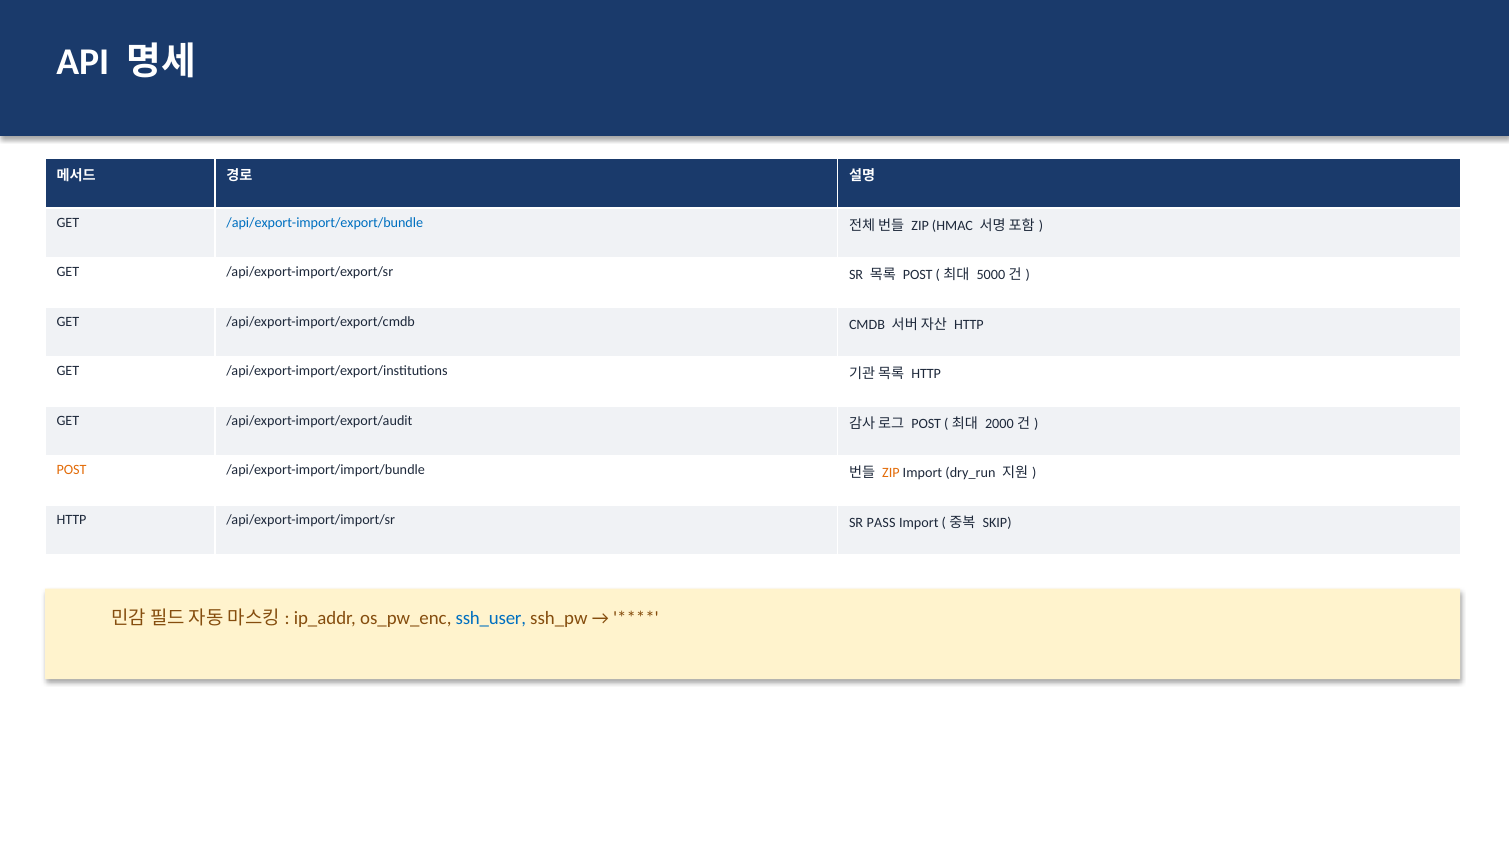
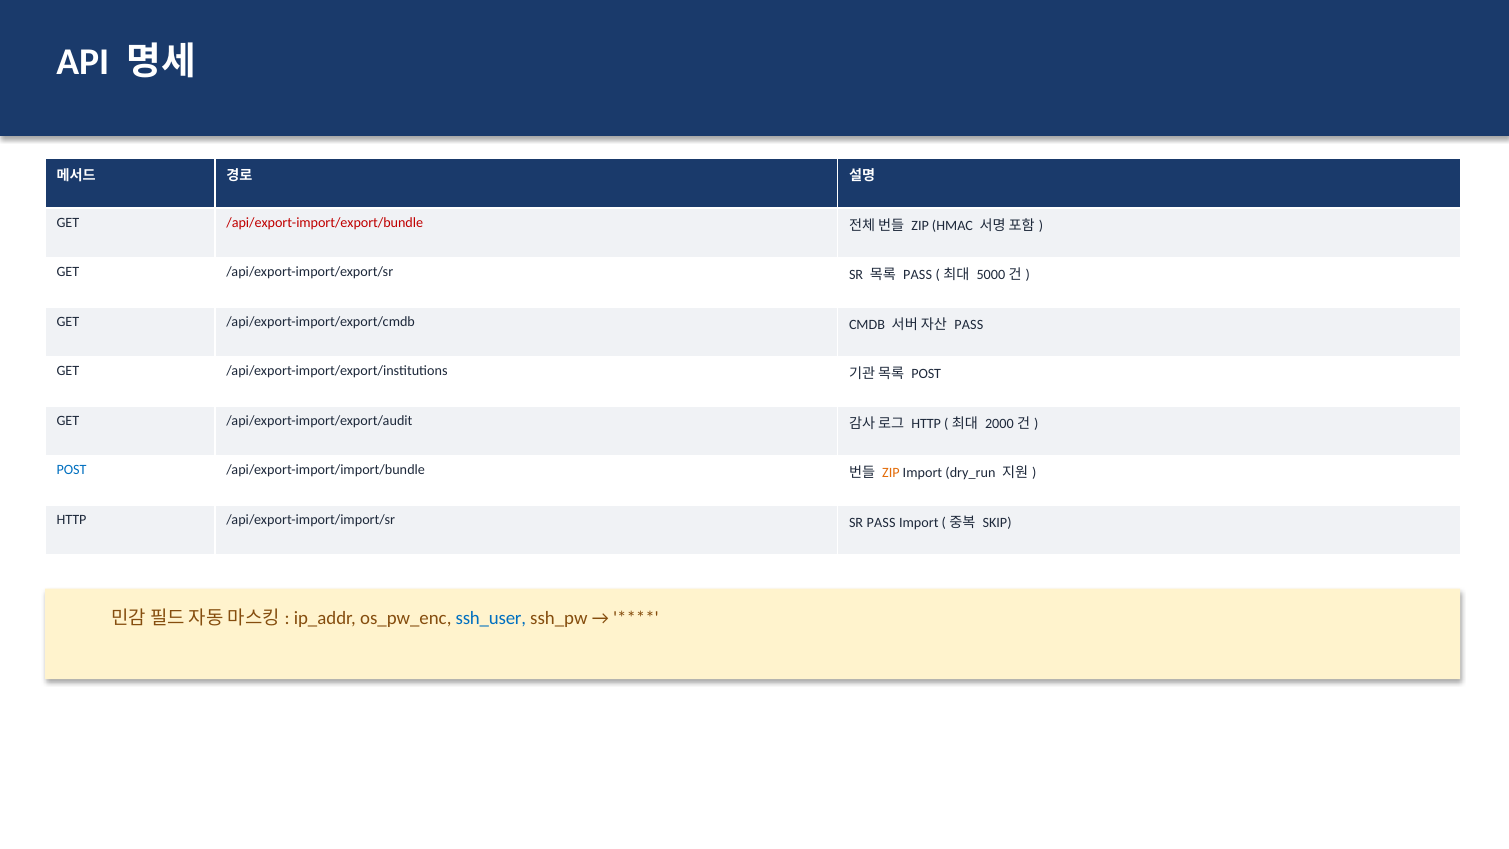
/api/export-import/export/bundle colour: blue -> red (325, 222)
POST: POST -> PASS (918, 275)
HTTP: HTTP -> PASS (969, 324)
HTTP: HTTP -> POST (926, 374)
POST: POST -> HTTP (926, 423)
POST colour: orange -> blue (72, 470)
